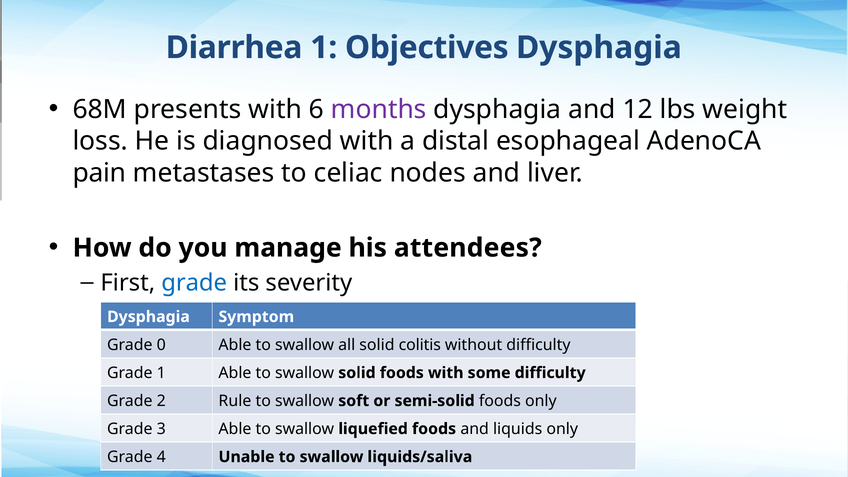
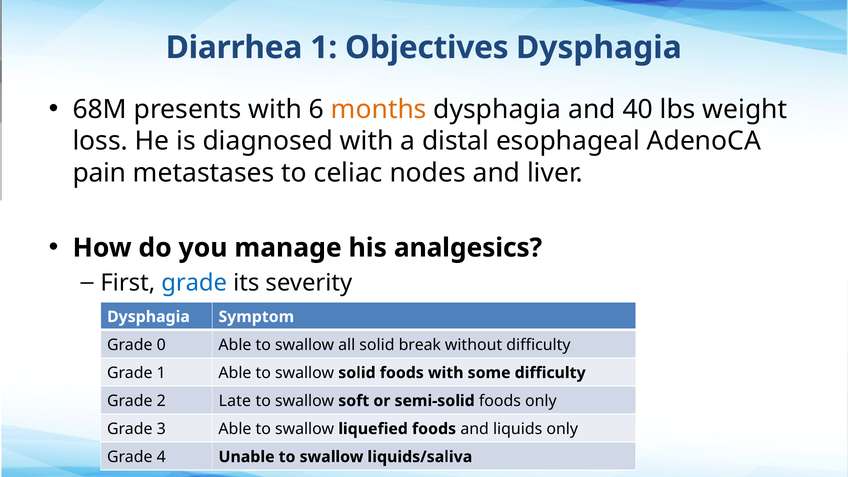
months colour: purple -> orange (379, 109)
12: 12 -> 40 (638, 109)
attendees: attendees -> analgesics (468, 248)
colitis: colitis -> break (420, 345)
Rule: Rule -> Late (235, 401)
